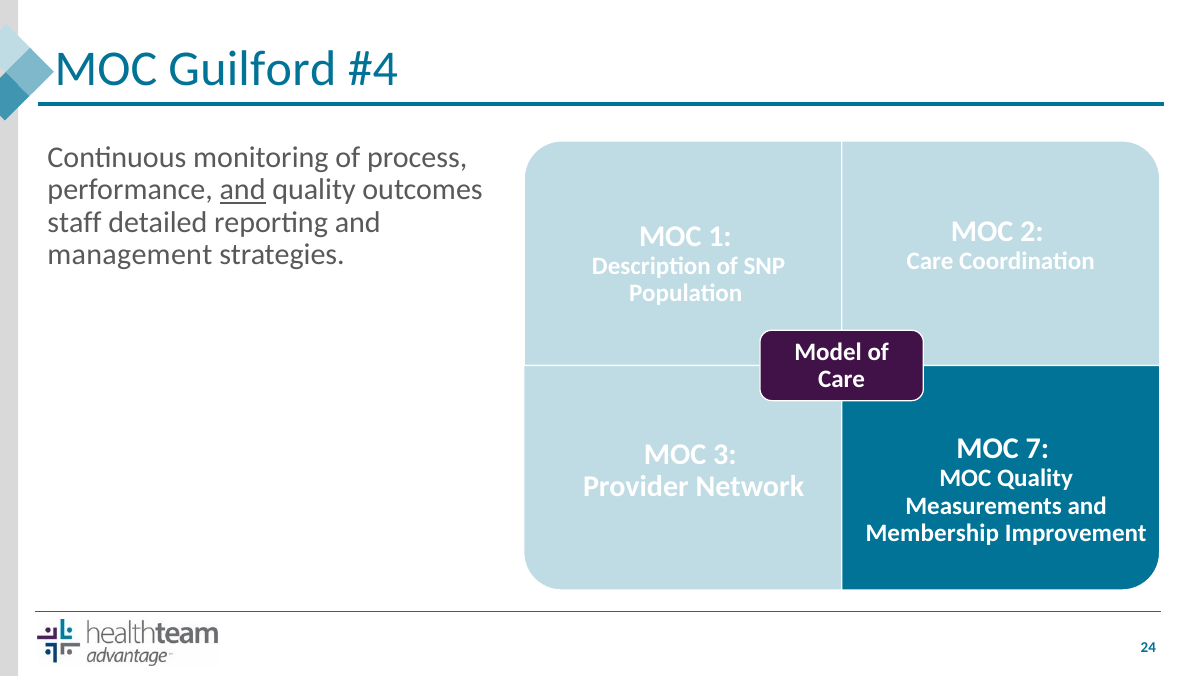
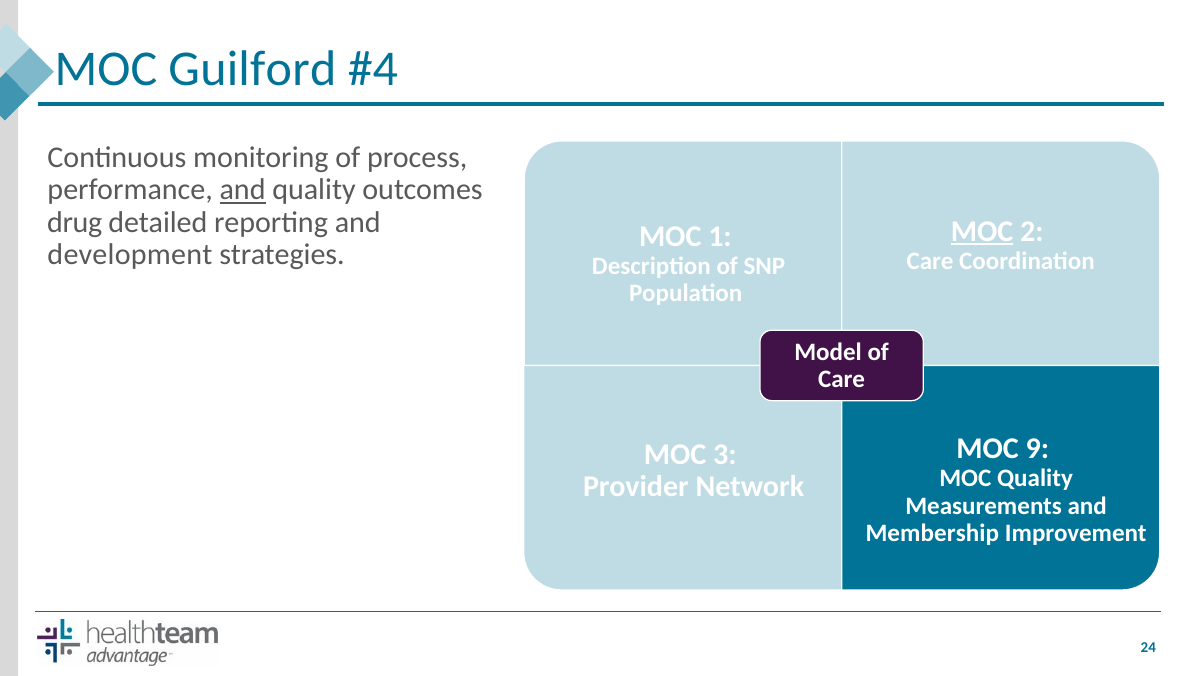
staff: staff -> drug (75, 222)
MOC underline: none -> present (982, 231)
management: management -> development (130, 255)
7: 7 -> 9 (1037, 449)
